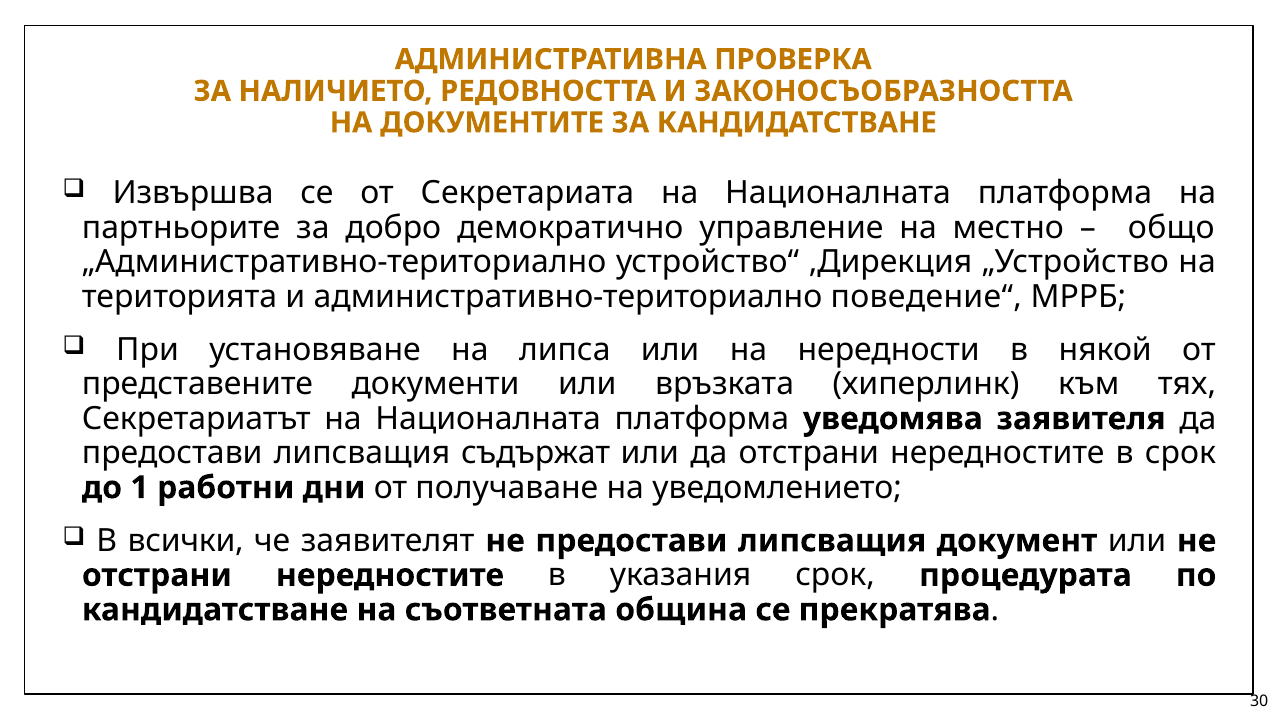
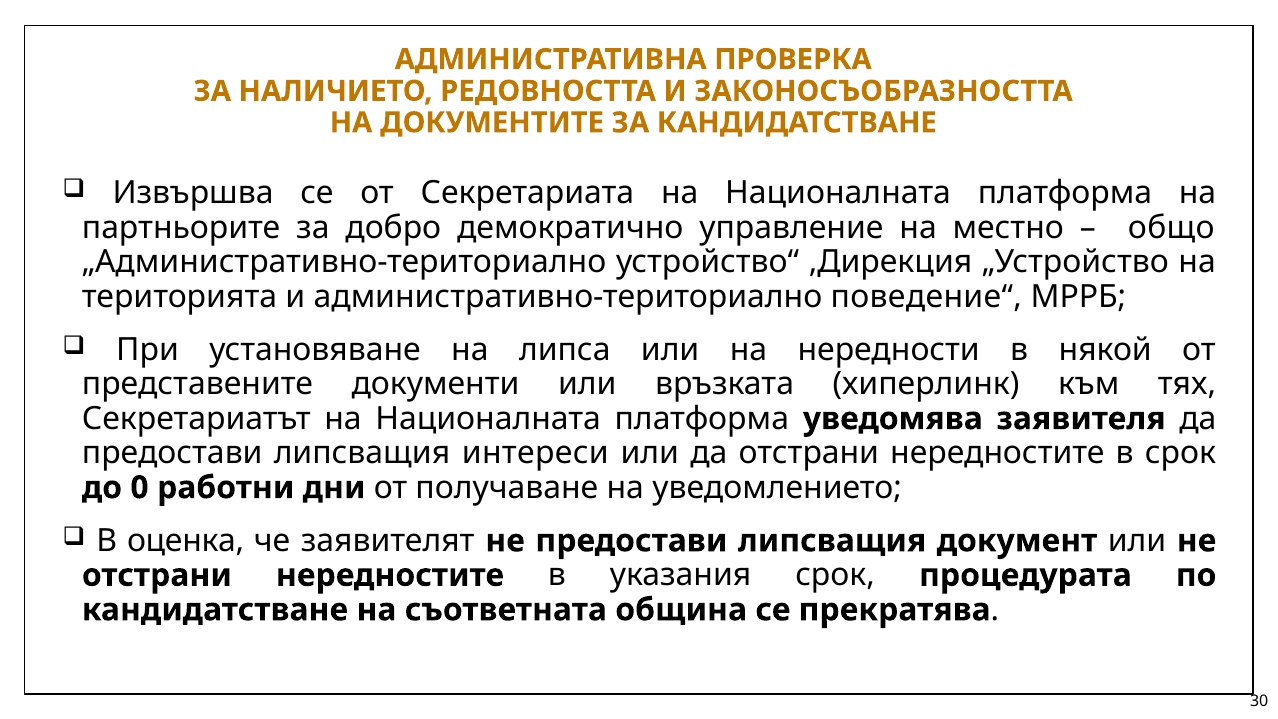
съдържат: съдържат -> интереси (535, 453)
1: 1 -> 0 (139, 488)
всички: всички -> оценка (186, 541)
